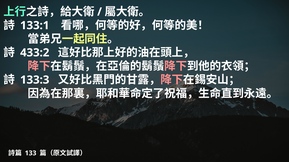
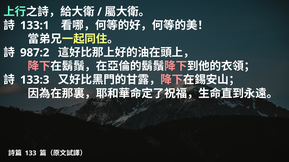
433:2: 433:2 -> 987:2 (35, 53)
